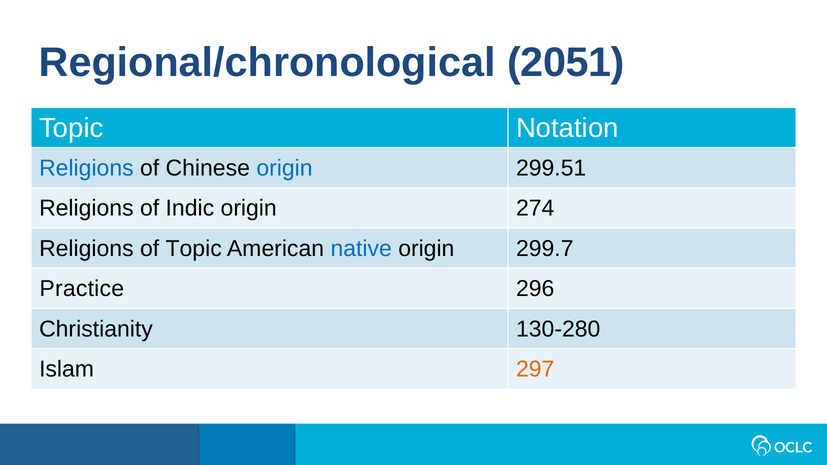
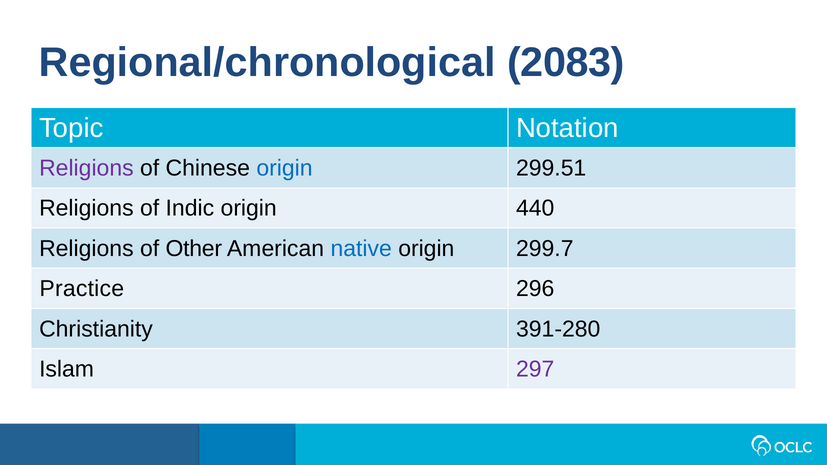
2051: 2051 -> 2083 (566, 63)
Religions colour: blue -> purple (86, 168)
274: 274 -> 440 (535, 208)
of Topic: Topic -> Other (194, 249)
130-280: 130-280 -> 391-280 (558, 329)
297 colour: orange -> purple (535, 369)
